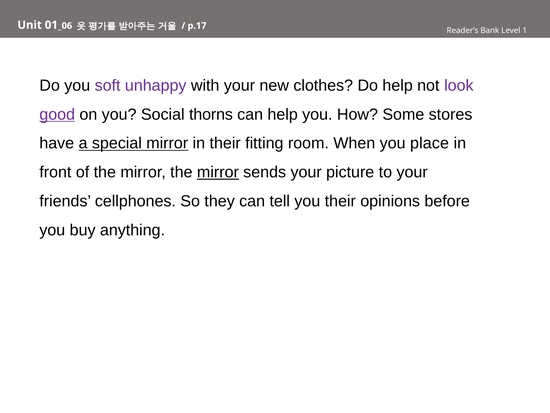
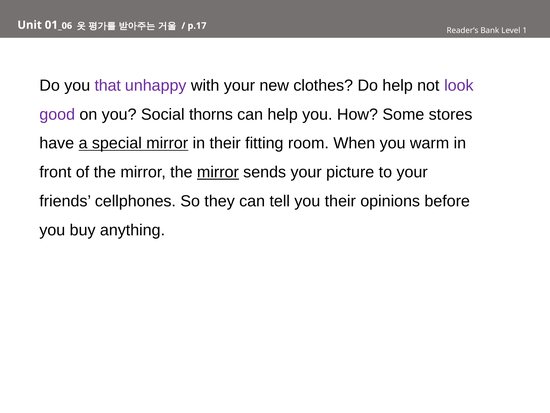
soft: soft -> that (108, 85)
good underline: present -> none (57, 114)
place: place -> warm (430, 143)
